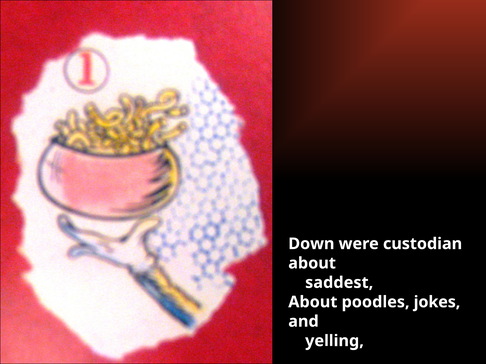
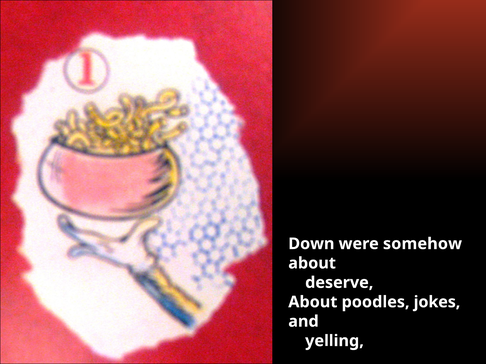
custodian: custodian -> somehow (422, 244)
saddest: saddest -> deserve (339, 283)
